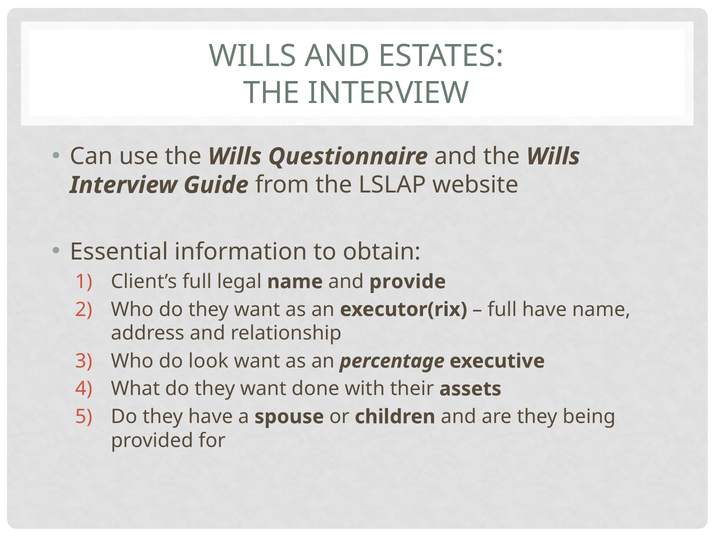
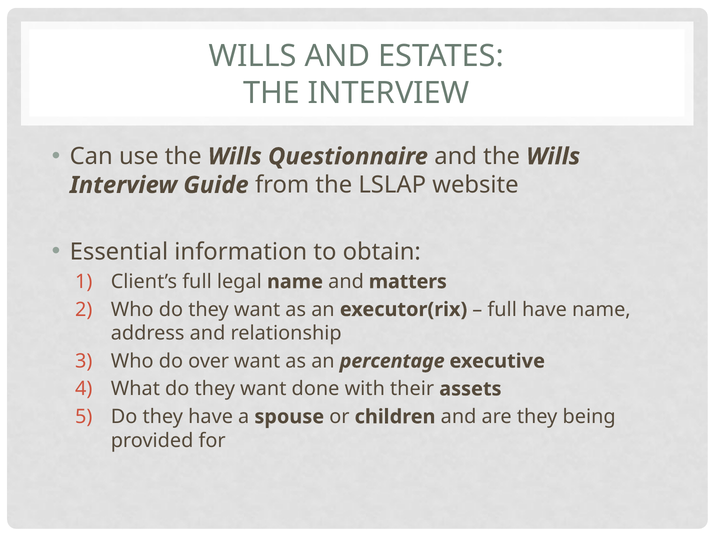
provide: provide -> matters (408, 282)
look: look -> over (209, 361)
